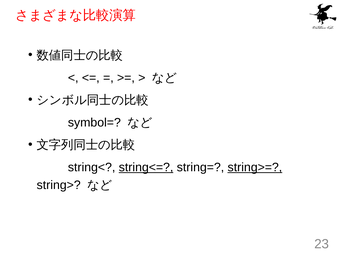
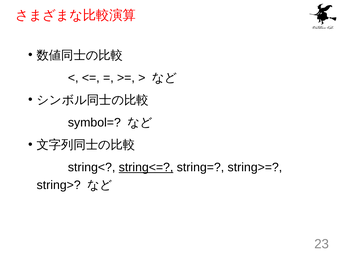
string>= underline: present -> none (255, 167)
